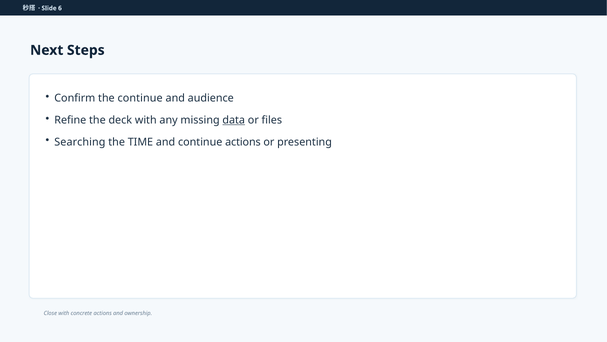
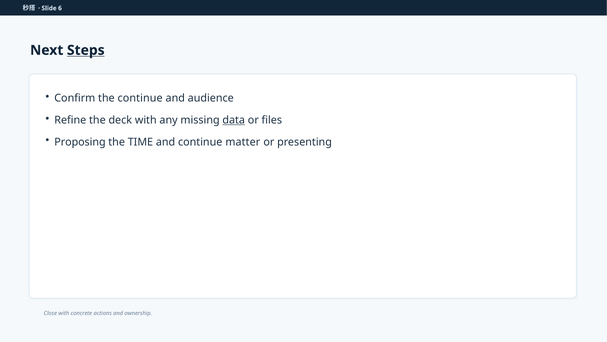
Steps underline: none -> present (86, 50)
Searching: Searching -> Proposing (80, 142)
continue actions: actions -> matter (243, 142)
